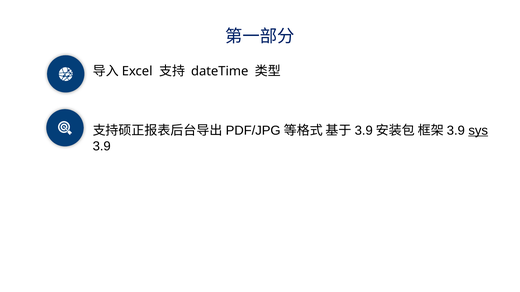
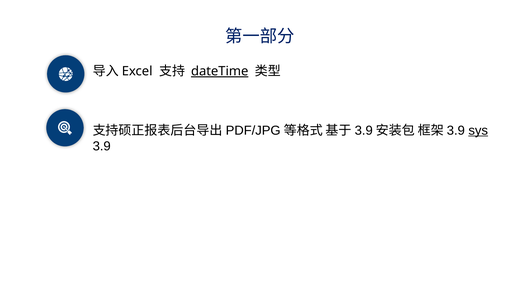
dateTime underline: none -> present (220, 71)
